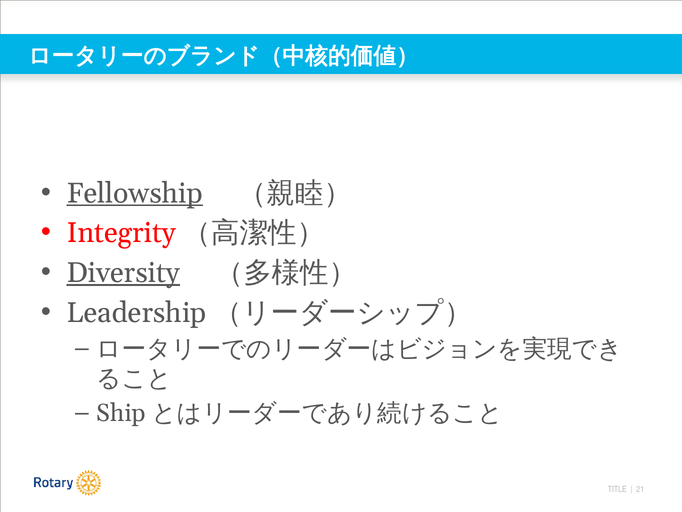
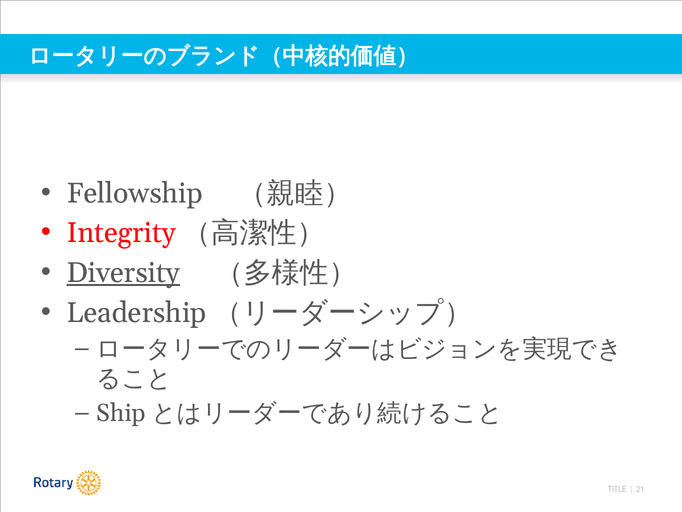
Fellowship underline: present -> none (135, 193)
